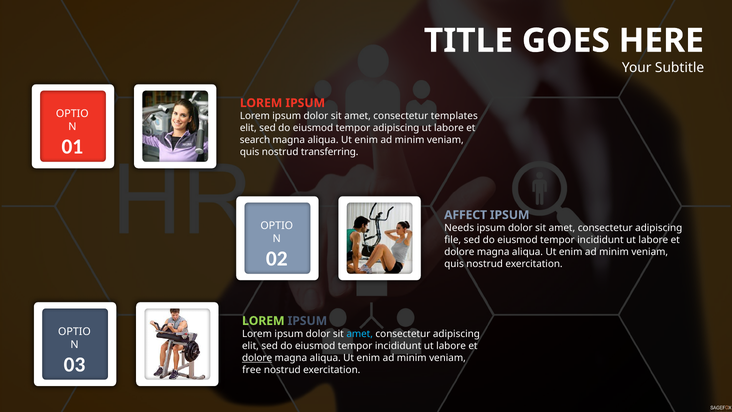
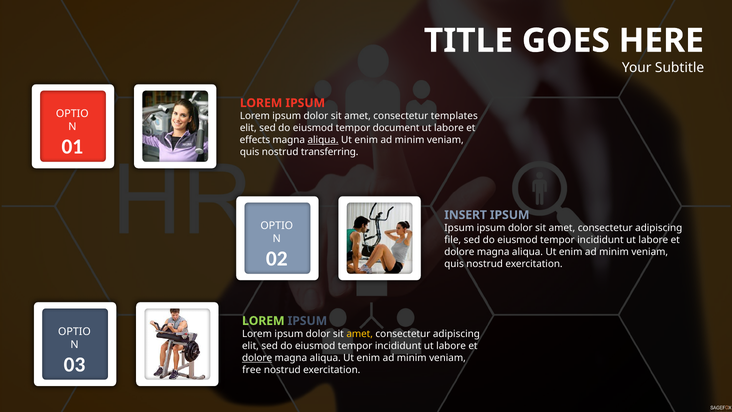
tempor adipiscing: adipiscing -> document (396, 128)
search: search -> effects (255, 140)
aliqua underline: none -> present (323, 140)
AFFECT: AFFECT -> INSERT (466, 215)
Needs: Needs -> Ipsum (459, 228)
amet colour: light blue -> yellow (360, 334)
